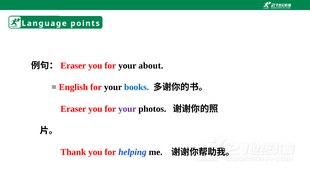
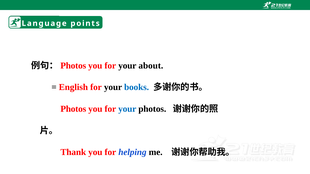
Eraser: Eraser -> Photos (73, 66)
Eraser: Eraser -> Photos (73, 109)
your colour: purple -> blue (127, 109)
